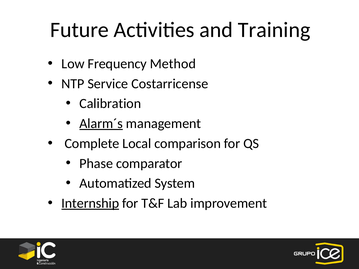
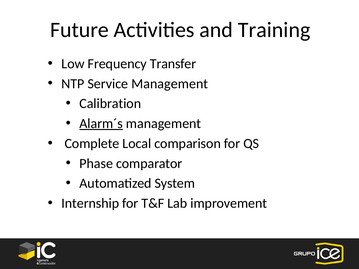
Method: Method -> Transfer (173, 64)
Service Costarricense: Costarricense -> Management (170, 84)
Internship underline: present -> none (90, 203)
